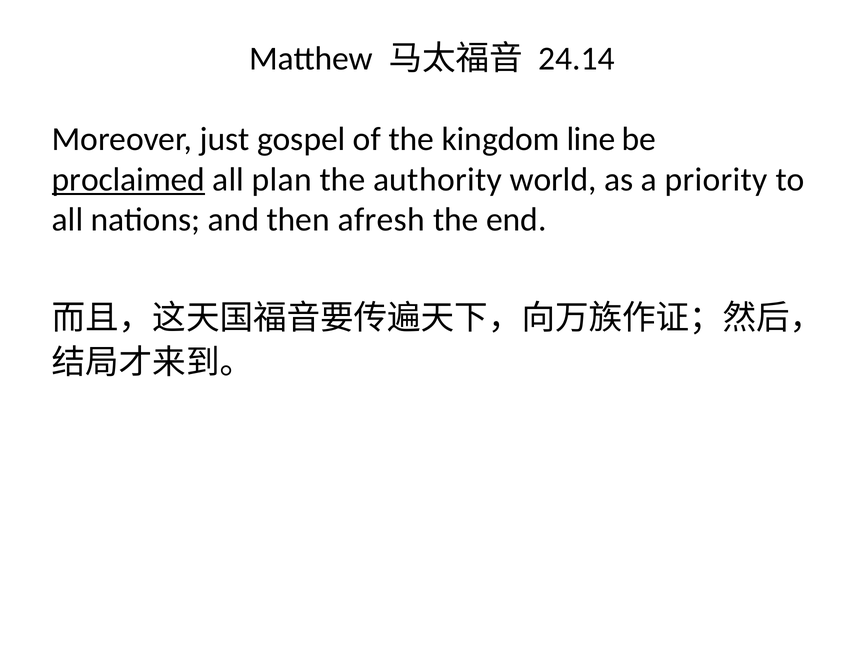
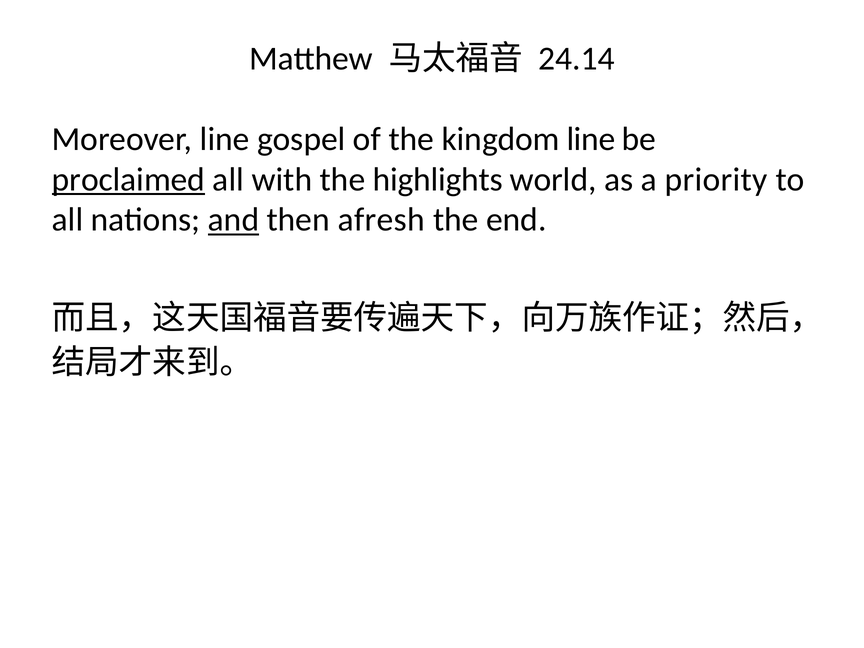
Moreover just: just -> line (225, 139)
plan: plan -> with (282, 180)
authority: authority -> highlights (438, 180)
and underline: none -> present (234, 220)
